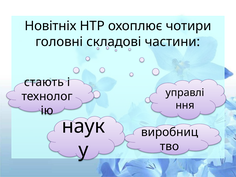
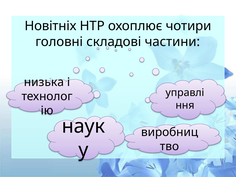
стають: стають -> низька (44, 82)
